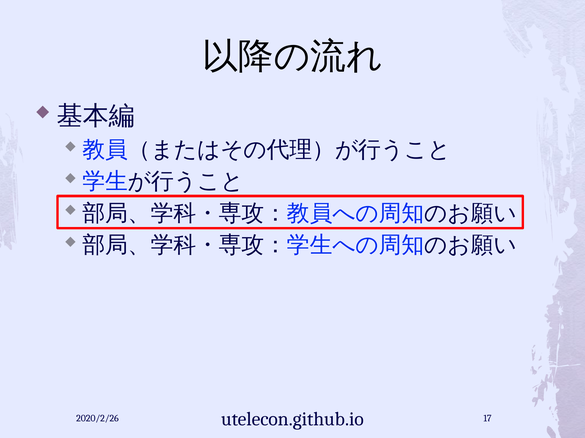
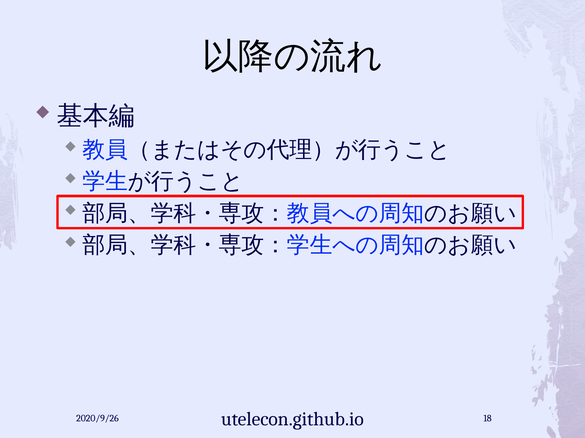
2020/2/26: 2020/2/26 -> 2020/9/26 (97, 419)
17: 17 -> 18 (488, 419)
